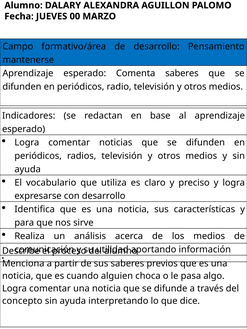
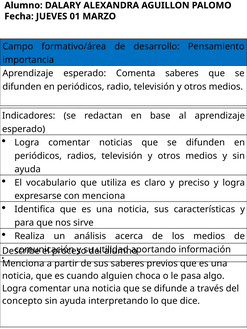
00: 00 -> 01 (75, 16)
mantenerse: mantenerse -> importancia (28, 60)
con desarrollo: desarrollo -> menciona (104, 196)
